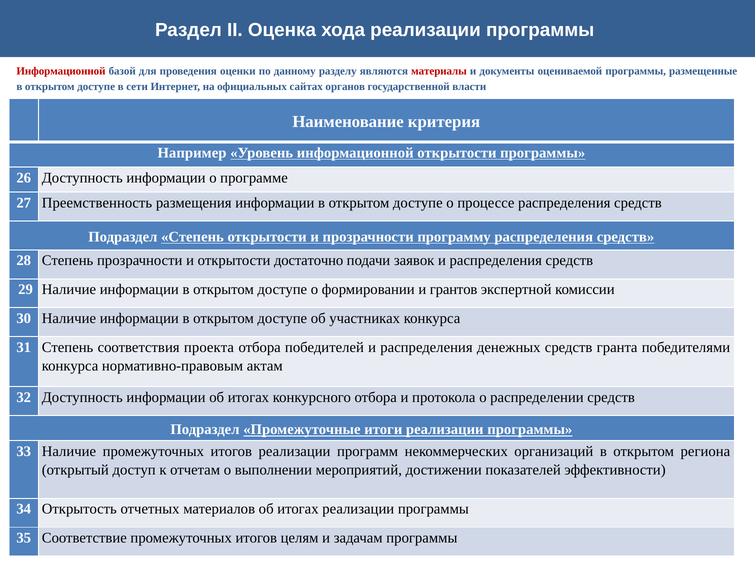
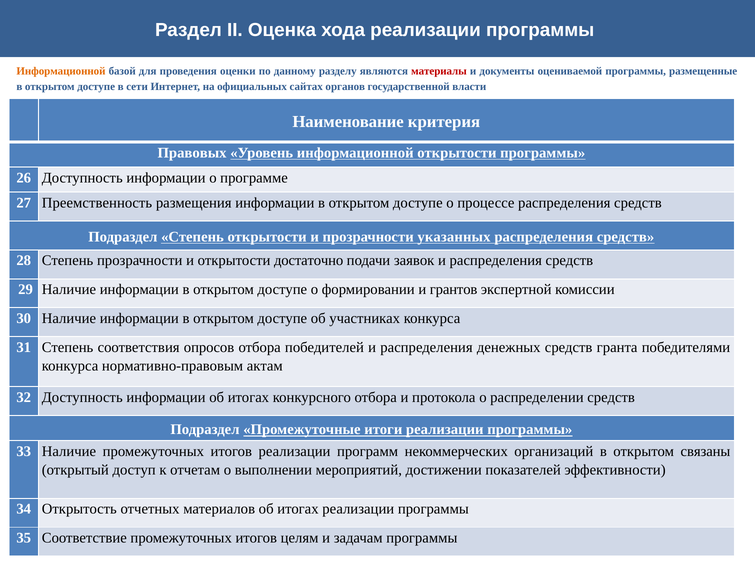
Информационной colour: red -> orange (61, 71)
Например: Например -> Правовых (192, 153)
программу: программу -> указанных (454, 237)
проекта: проекта -> опросов (209, 347)
региона: региона -> связаны (705, 451)
